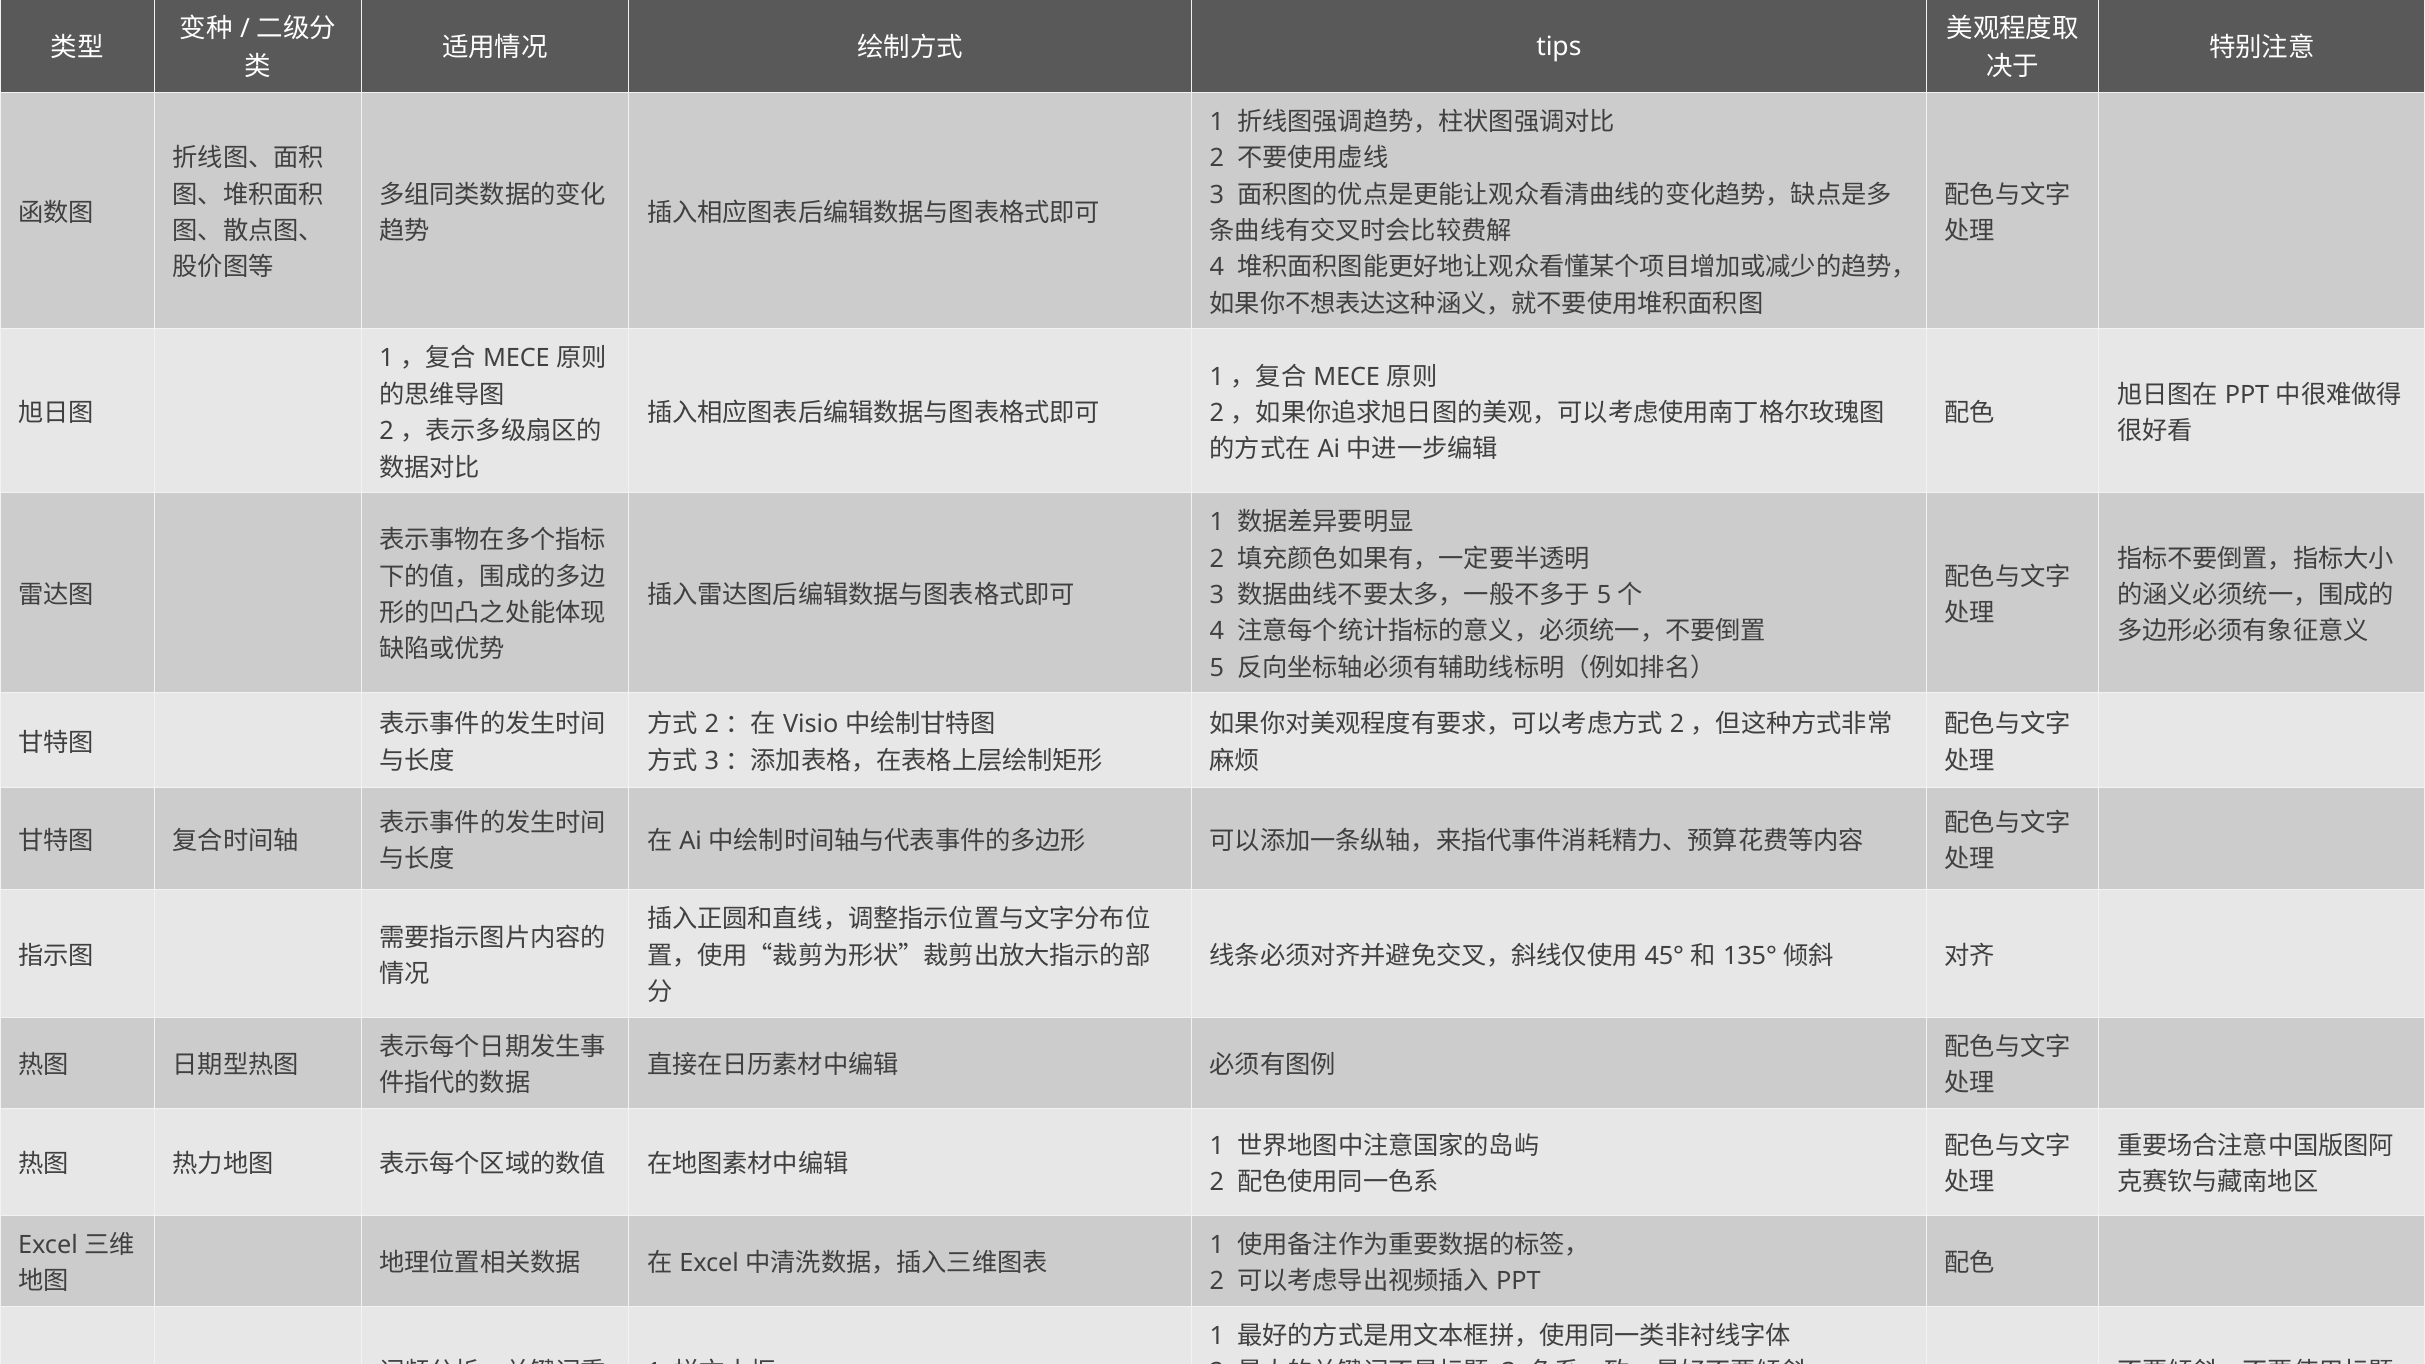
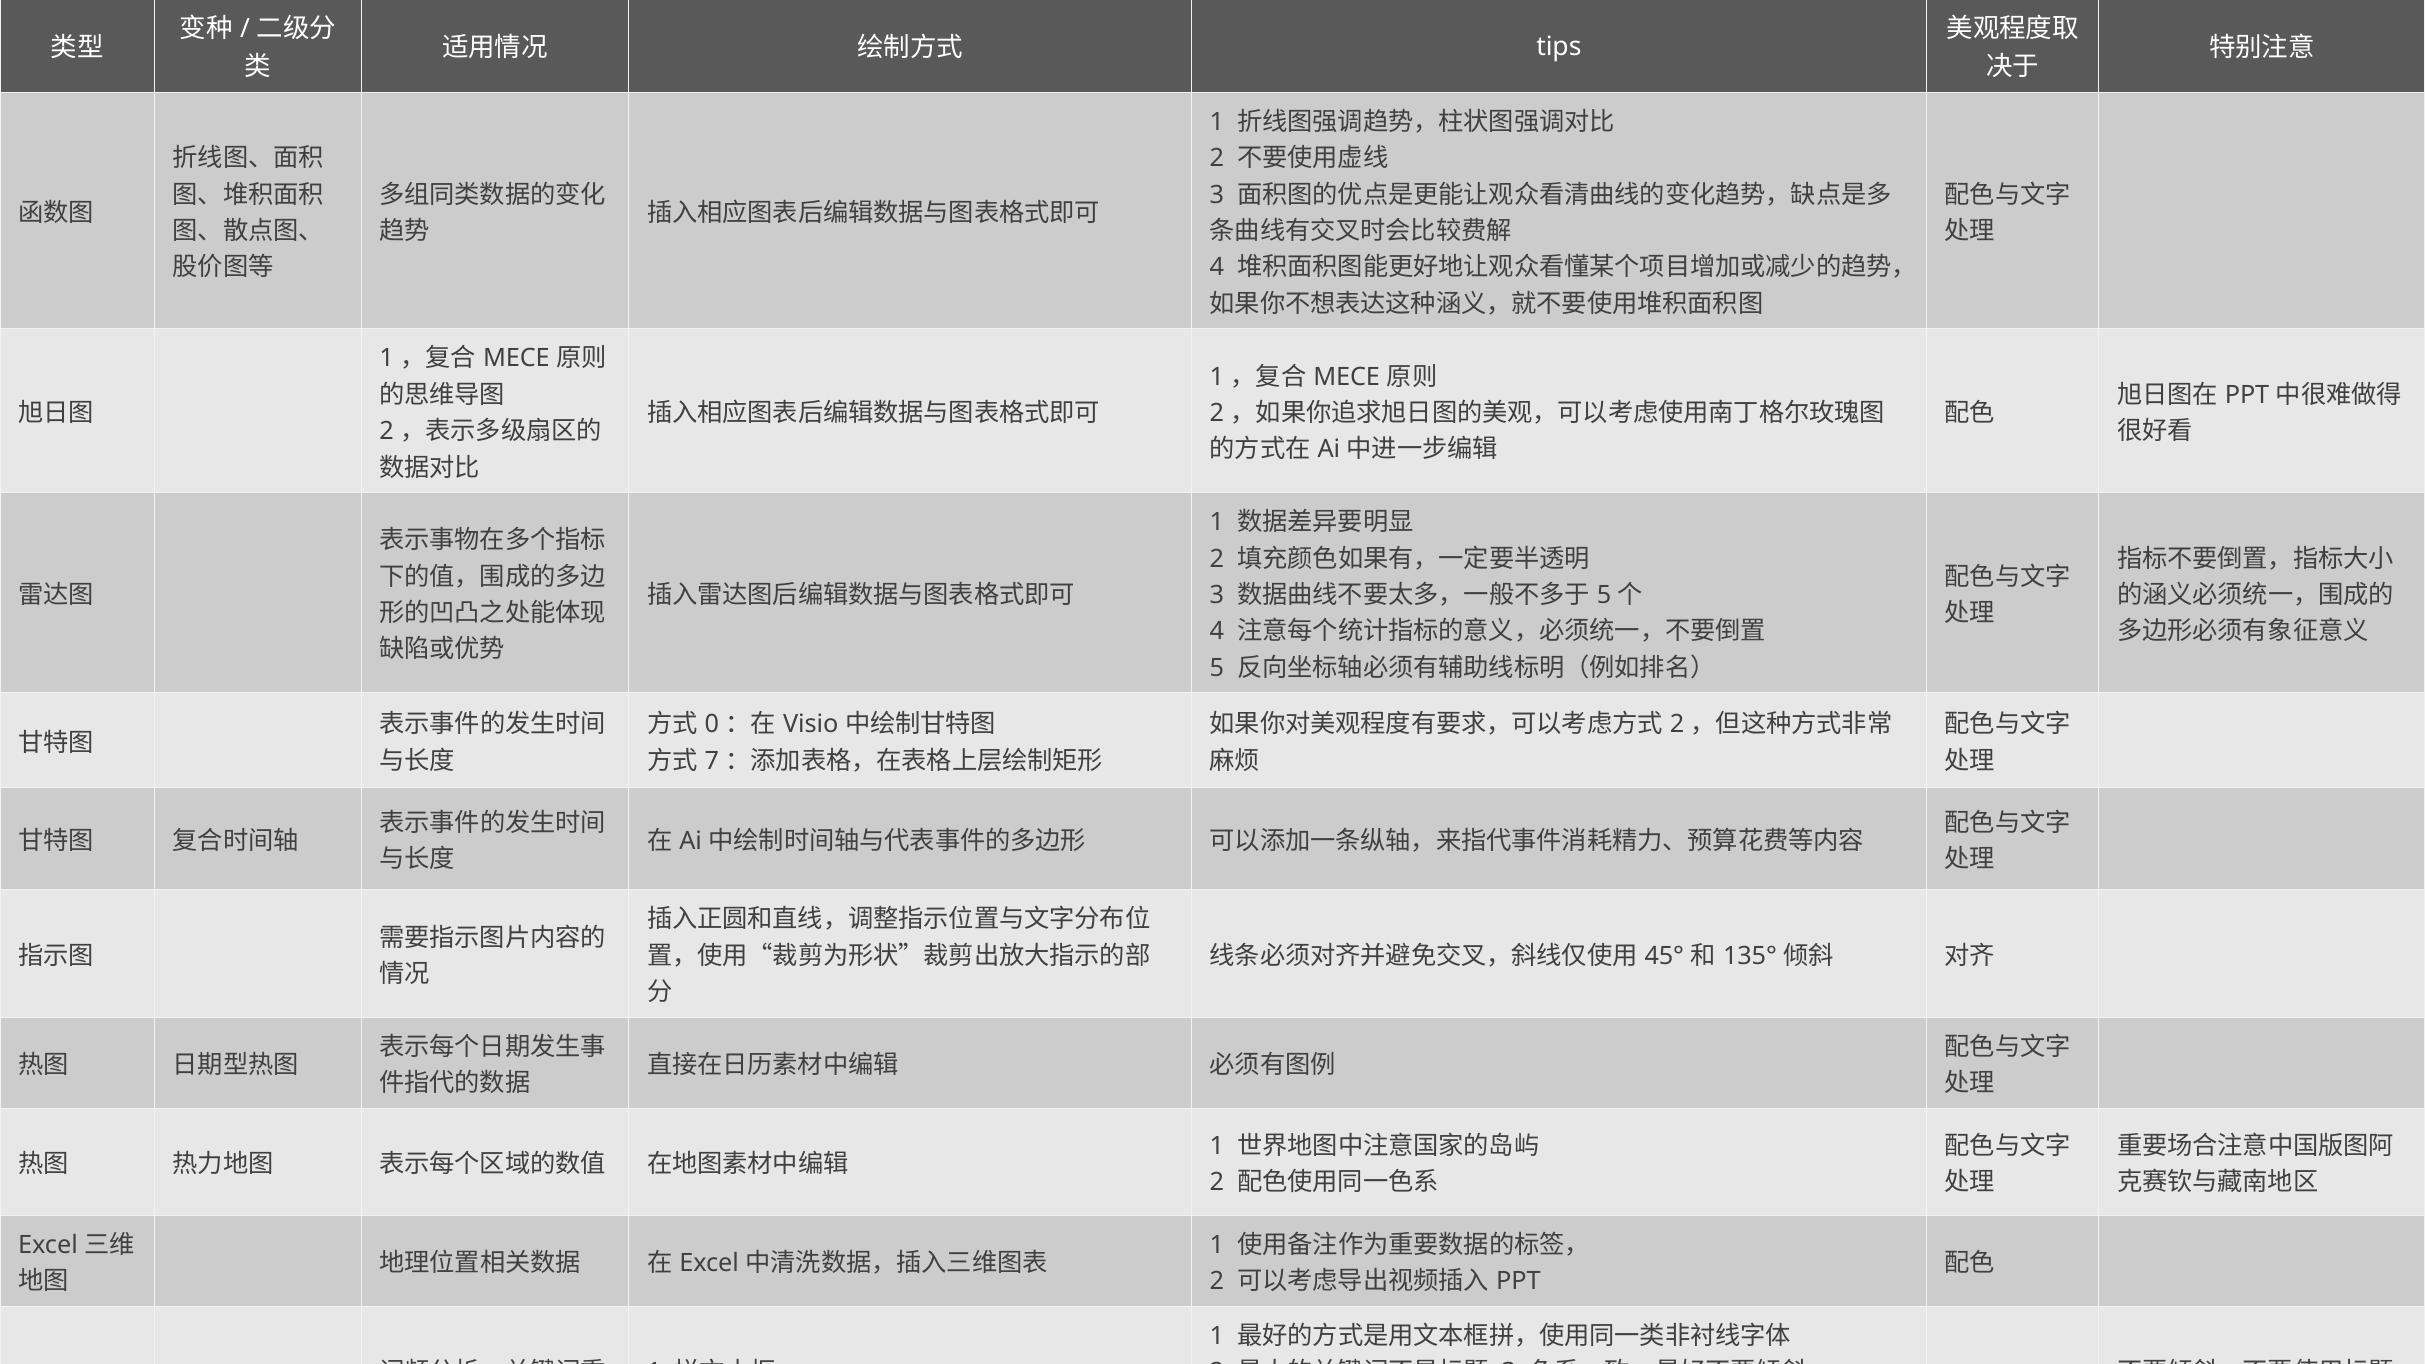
2: 2 -> 0 (712, 725)
3: 3 -> 7 (712, 761)
